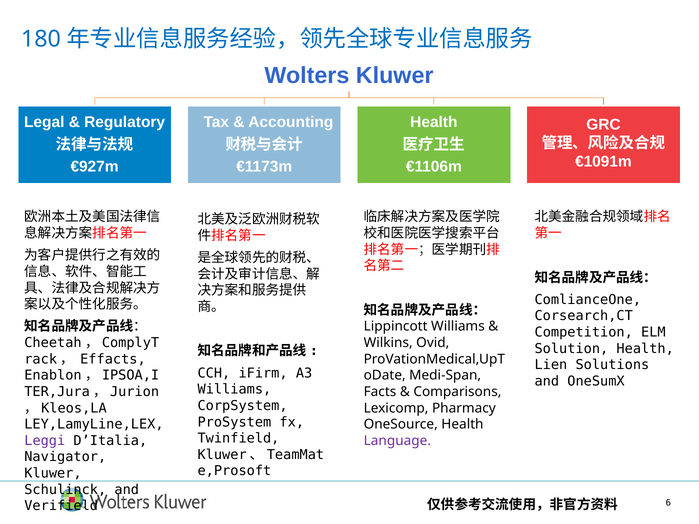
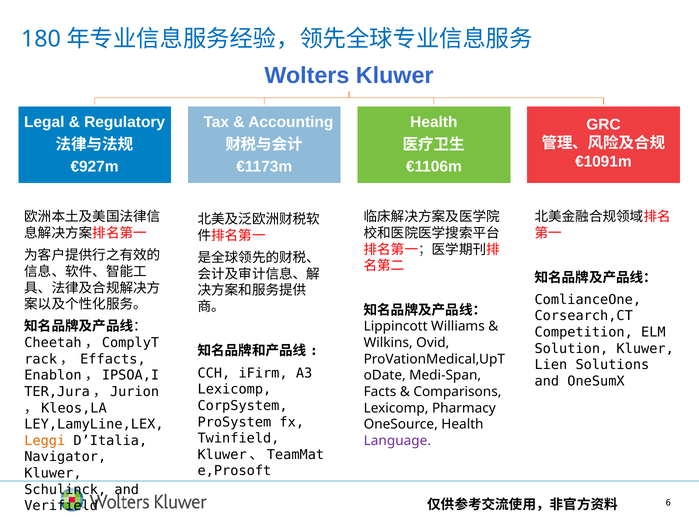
Solution Health: Health -> Kluwer (645, 349)
Williams: Williams -> Lexicomp (234, 390)
Leggi colour: purple -> orange (45, 441)
